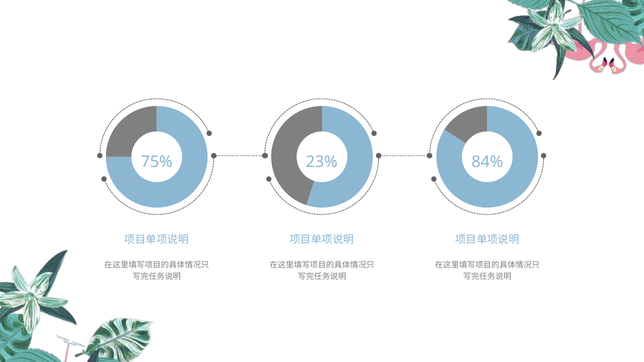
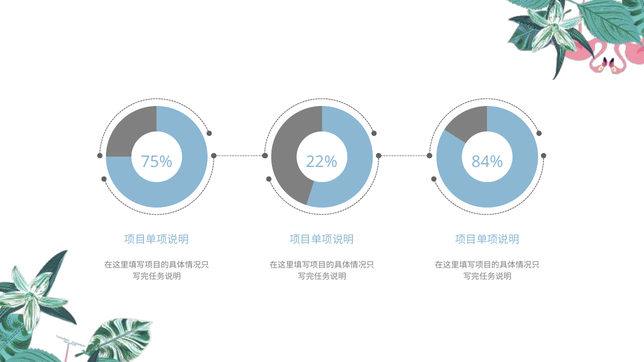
23%: 23% -> 22% (322, 162)
